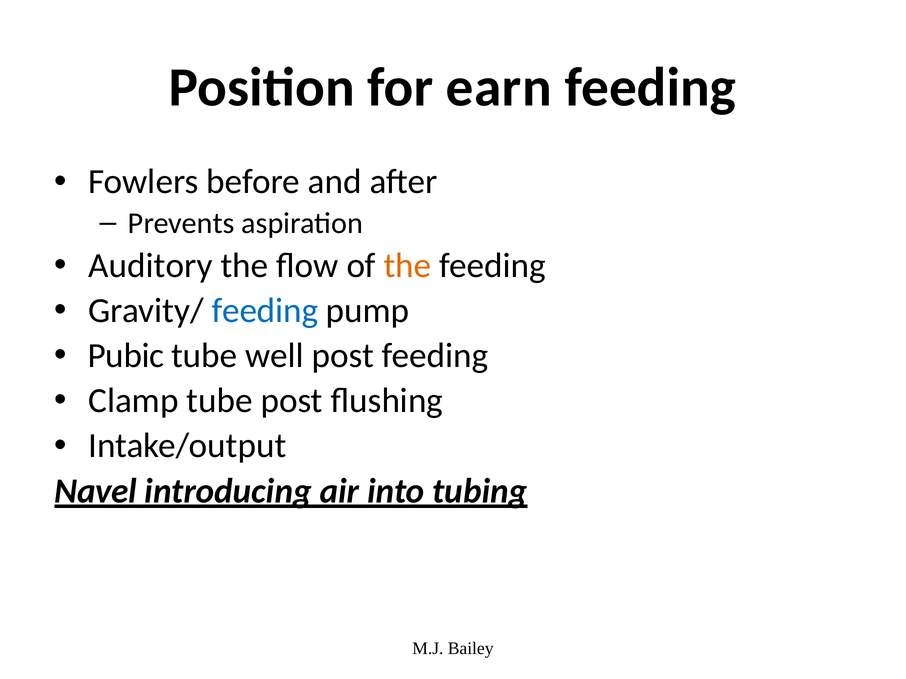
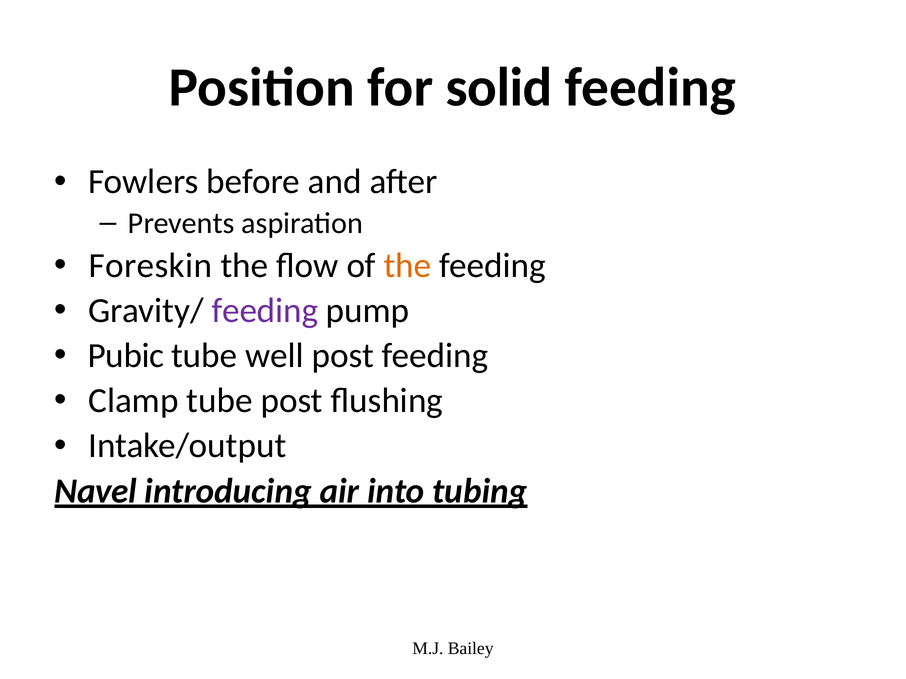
earn: earn -> solid (499, 88)
Auditory: Auditory -> Foreskin (150, 266)
feeding colour: blue -> purple (265, 311)
